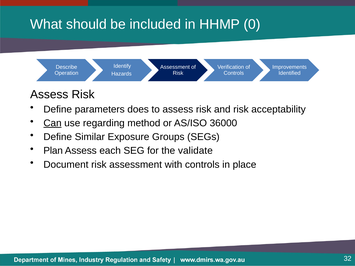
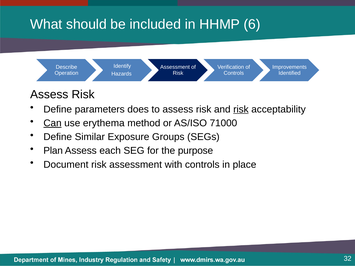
0: 0 -> 6 (252, 24)
risk underline: none -> present (241, 109)
regarding: regarding -> erythema (104, 123)
36000: 36000 -> 71000 (223, 123)
validate: validate -> purpose (195, 151)
